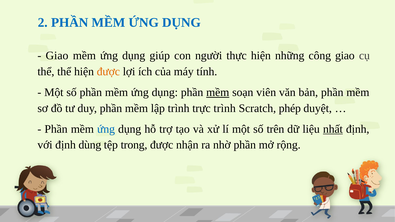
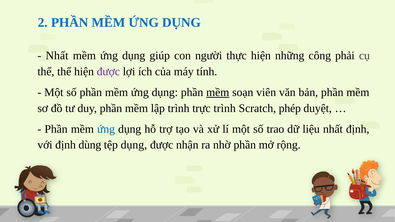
Giao: Giao -> Nhất (57, 56)
công giao: giao -> phải (345, 56)
được colour: orange -> purple (108, 72)
trên: trên -> trao (275, 129)
nhất underline: present -> none (333, 129)
tệp trong: trong -> dụng (134, 145)
